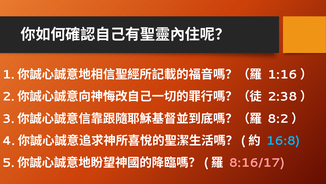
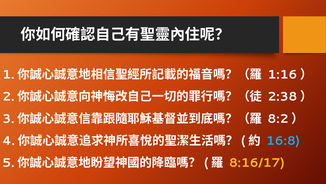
8:16/17 colour: pink -> yellow (257, 162)
